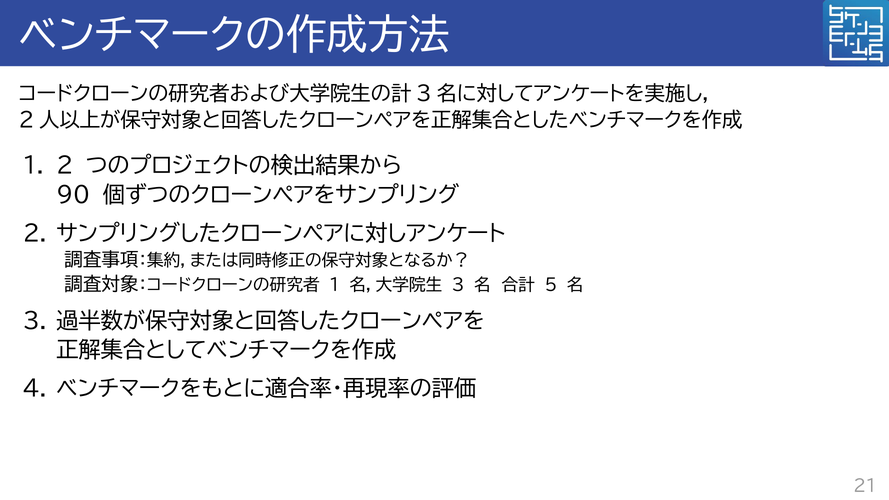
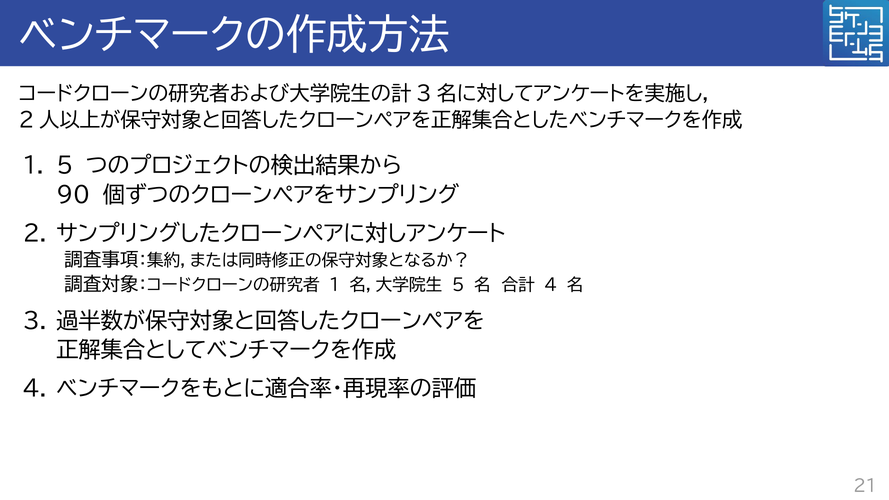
1 2: 2 -> 5 (65, 166)
3: 3 -> 5 (458, 285)
5: 5 -> 4 (551, 285)
